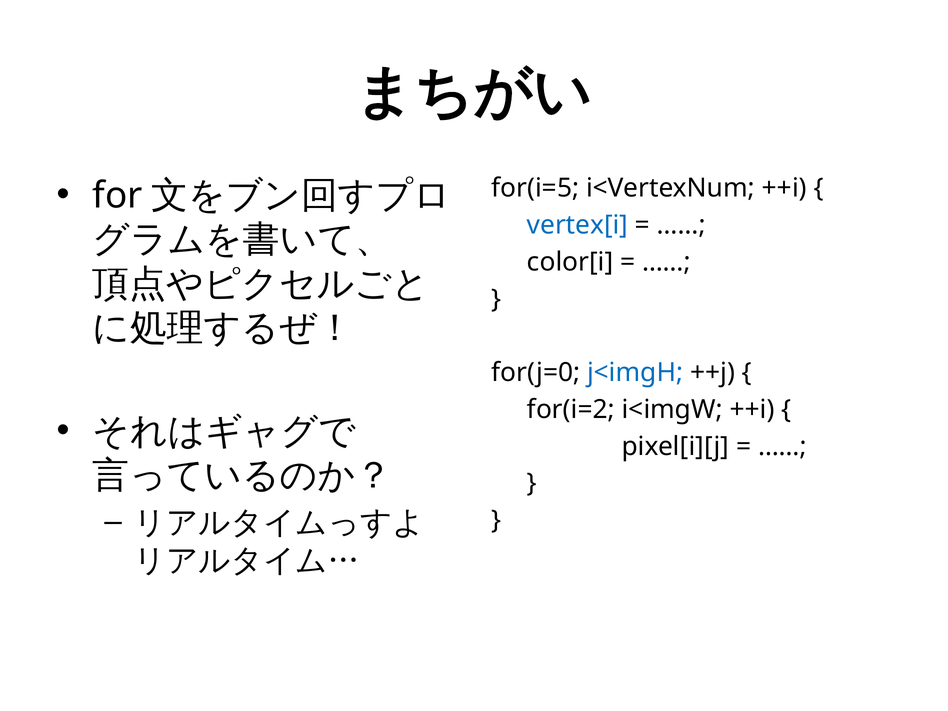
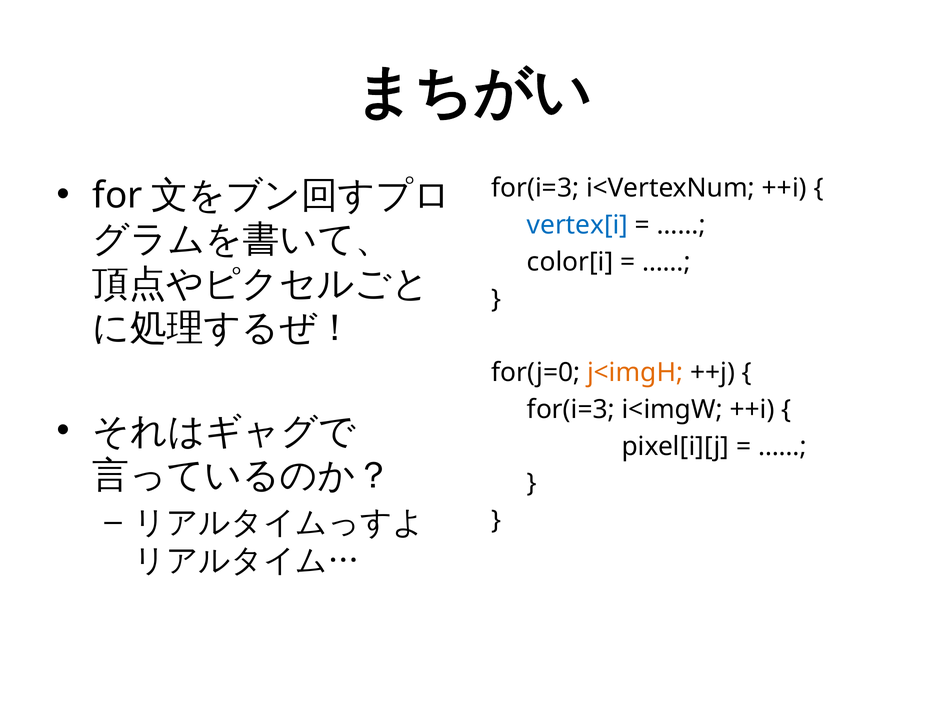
for(i=5: for(i=5 -> for(i=3 (535, 188)
j<imgH colour: blue -> orange (635, 373)
for(i=2: for(i=2 -> for(i=3 (571, 410)
